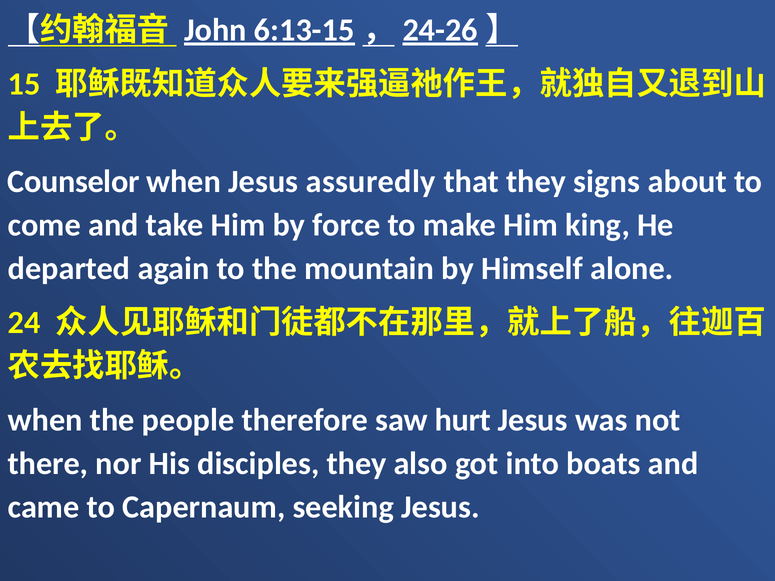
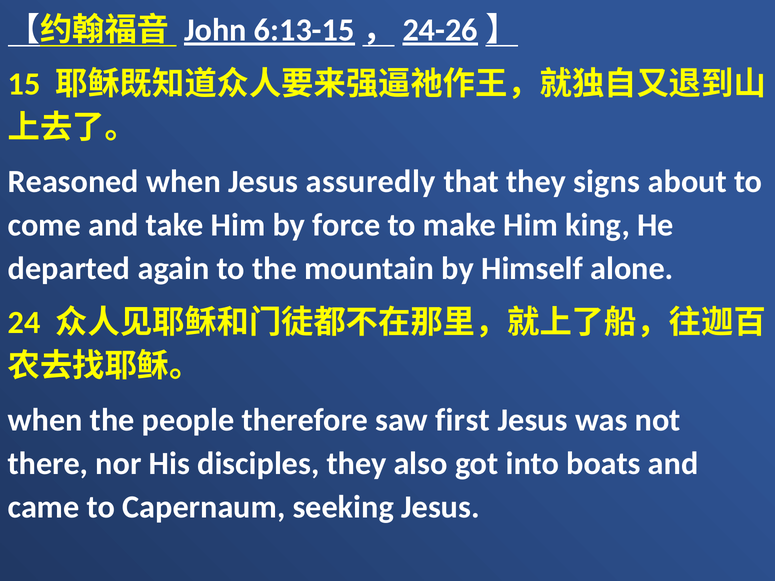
Counselor: Counselor -> Reasoned (73, 182)
hurt: hurt -> first (463, 420)
